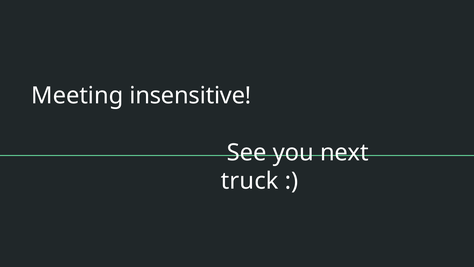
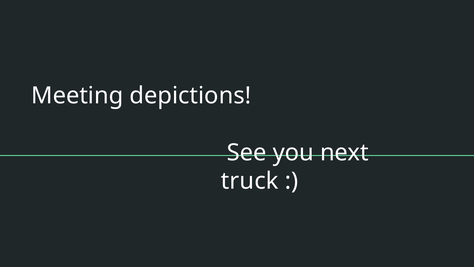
insensitive: insensitive -> depictions (190, 96)
